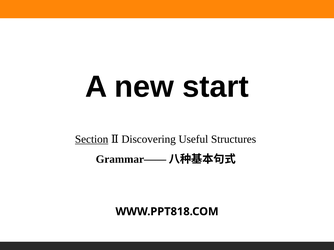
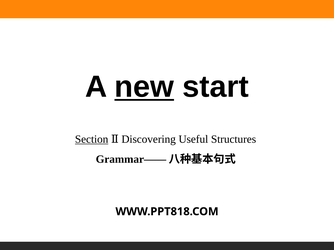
new underline: none -> present (144, 87)
